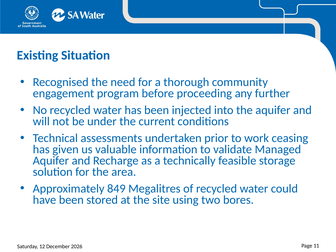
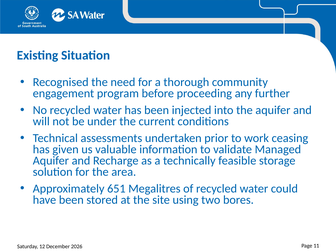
849: 849 -> 651 (116, 189)
